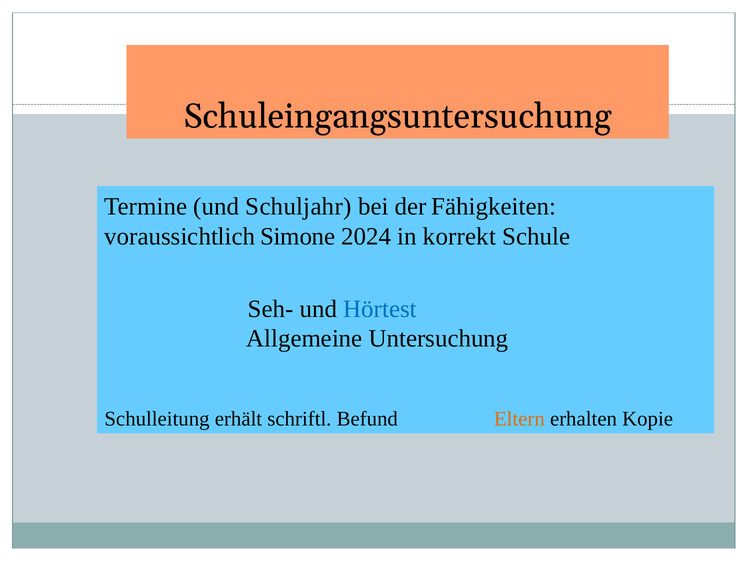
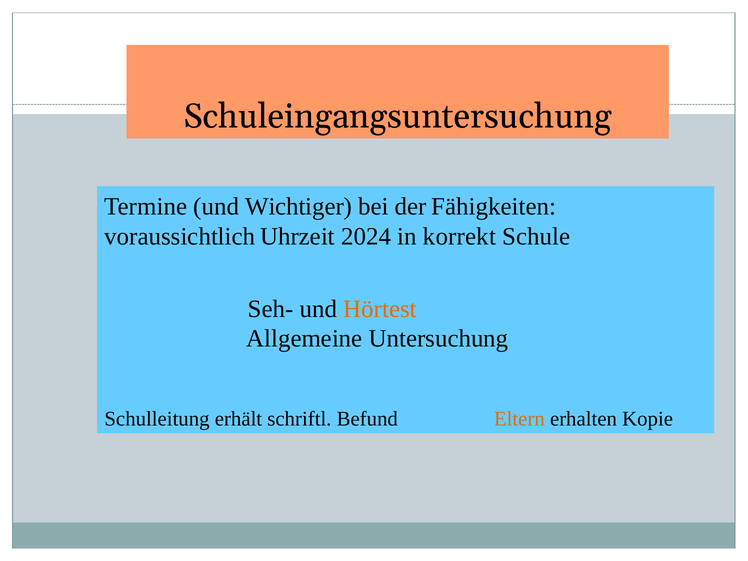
Schuljahr: Schuljahr -> Wichtiger (299, 207)
Simone: Simone -> Uhrzeit (297, 237)
Hörtest colour: blue -> orange (380, 309)
